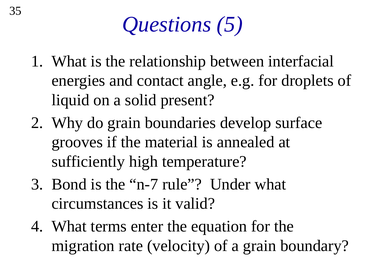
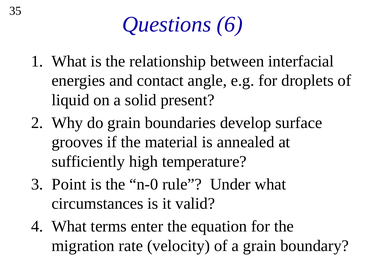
5: 5 -> 6 (230, 24)
Bond: Bond -> Point (69, 185)
n-7: n-7 -> n-0 (144, 185)
